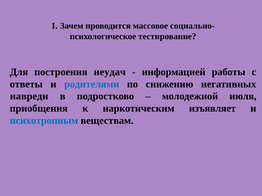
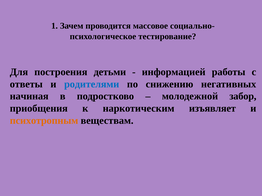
неудач: неудач -> детьми (110, 72)
навреди: навреди -> начиная (29, 96)
июля: июля -> забор (243, 96)
психотропным colour: blue -> orange (44, 121)
